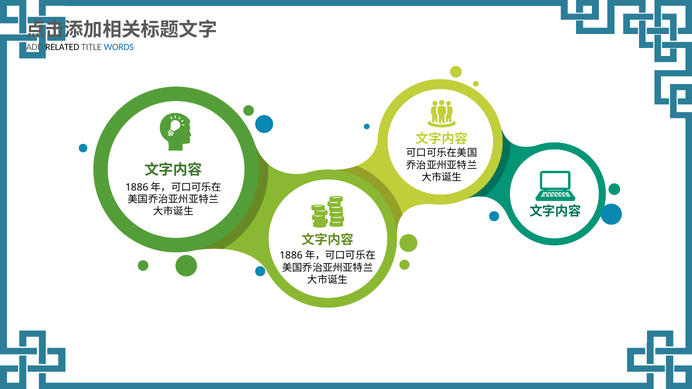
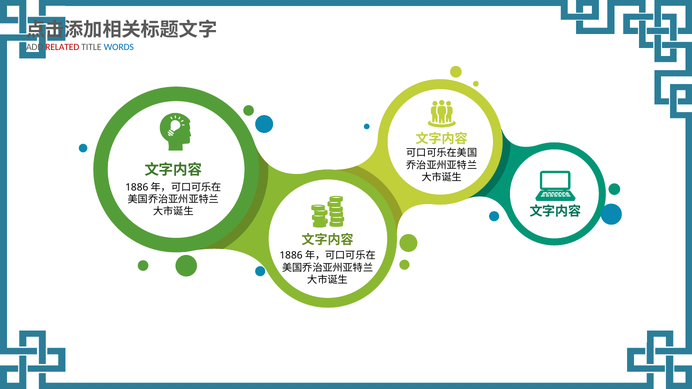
RELATED colour: black -> red (62, 47)
